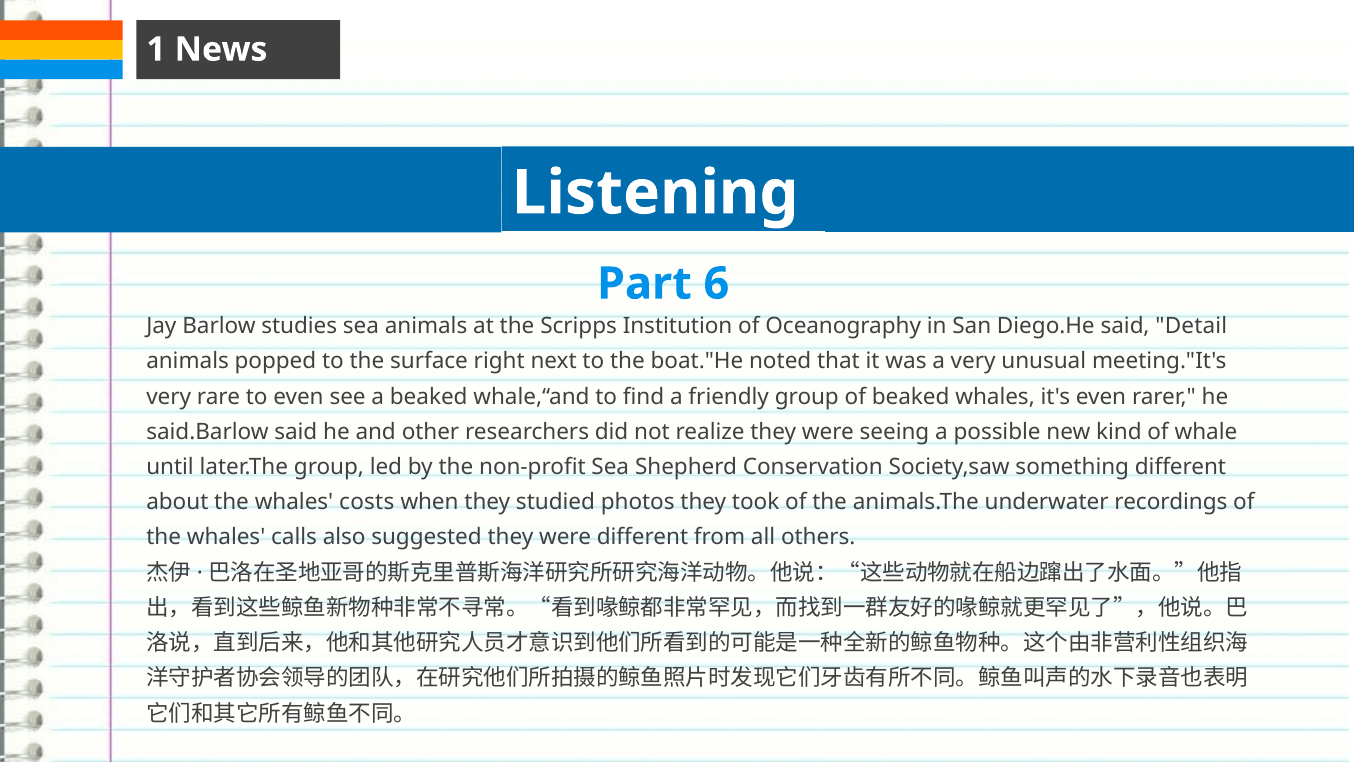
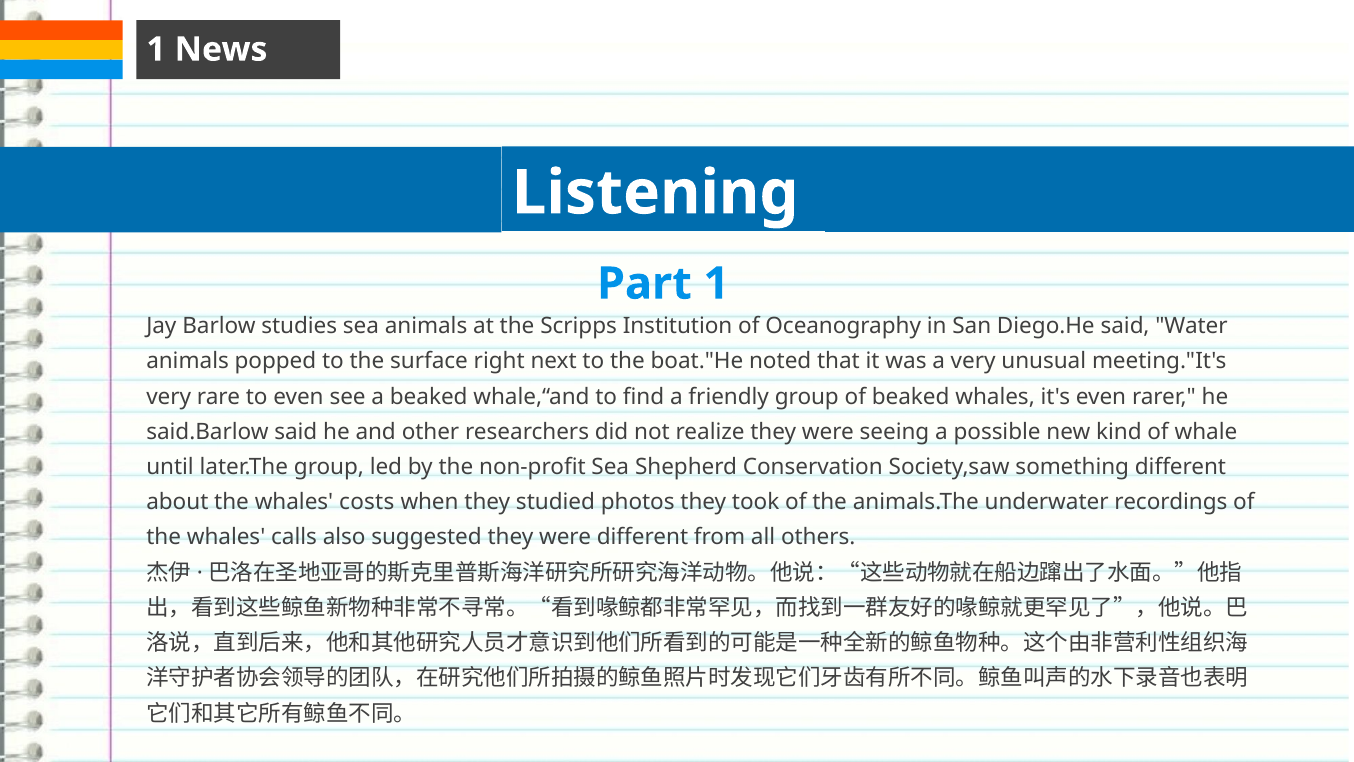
Part 6: 6 -> 1 (716, 284)
Detail: Detail -> Water (1191, 326)
